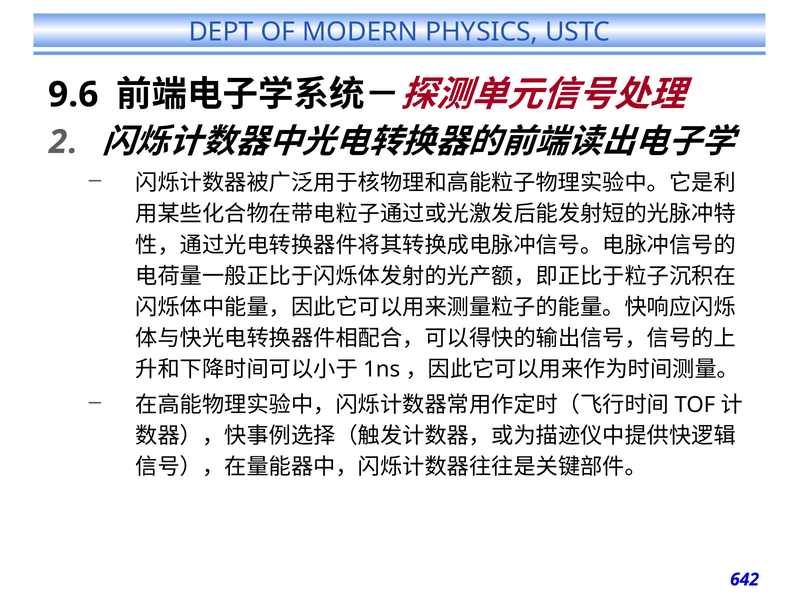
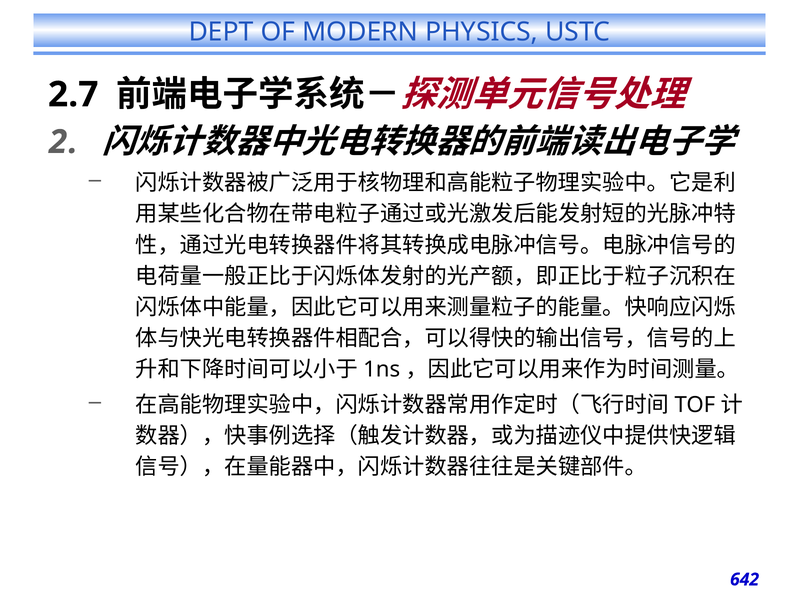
9.6: 9.6 -> 2.7 (73, 95)
